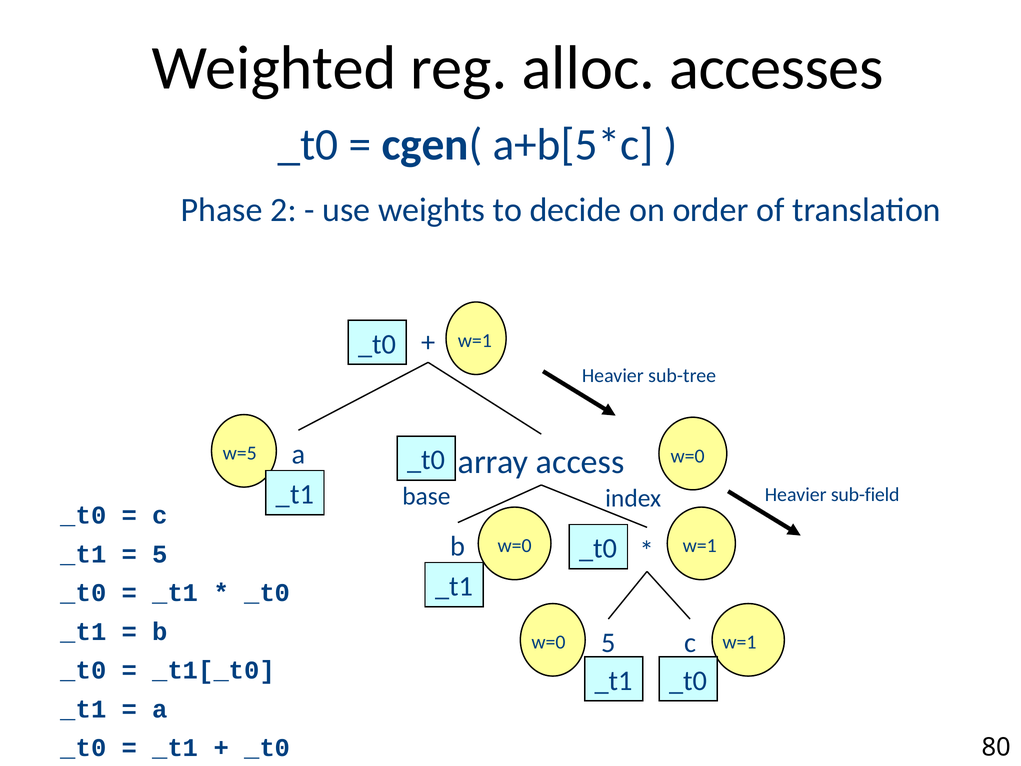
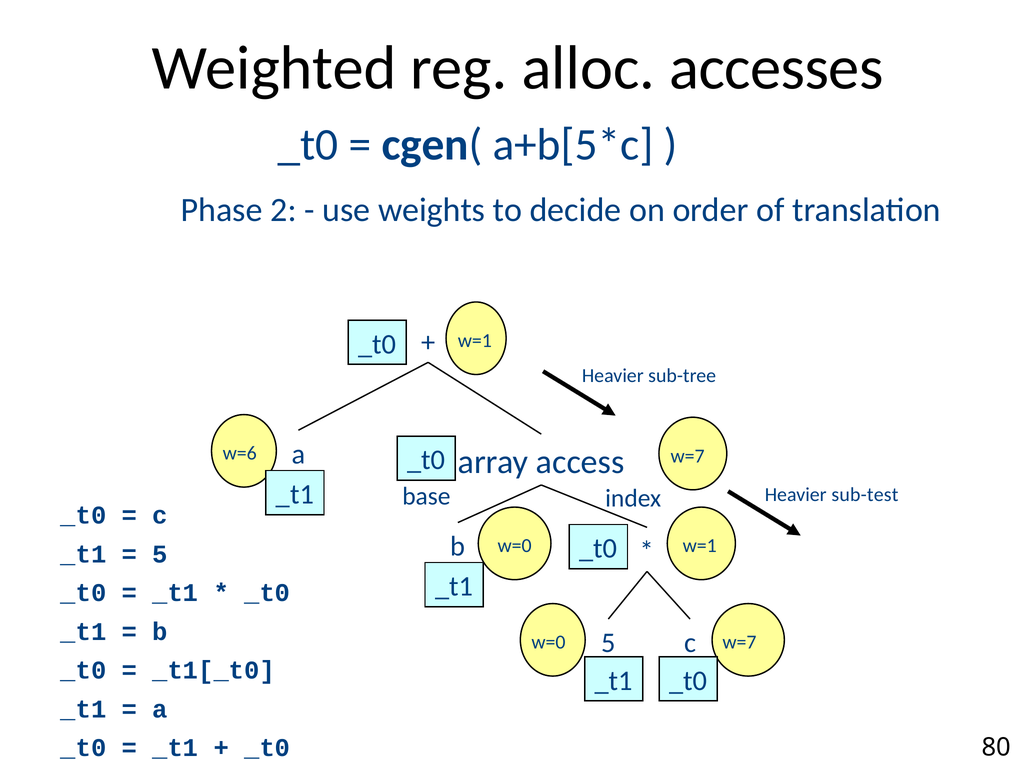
w=5: w=5 -> w=6 (240, 453)
w=0: w=0 -> w=7 (688, 456)
sub-field: sub-field -> sub-test (865, 495)
w=1: w=1 -> w=7 (739, 642)
